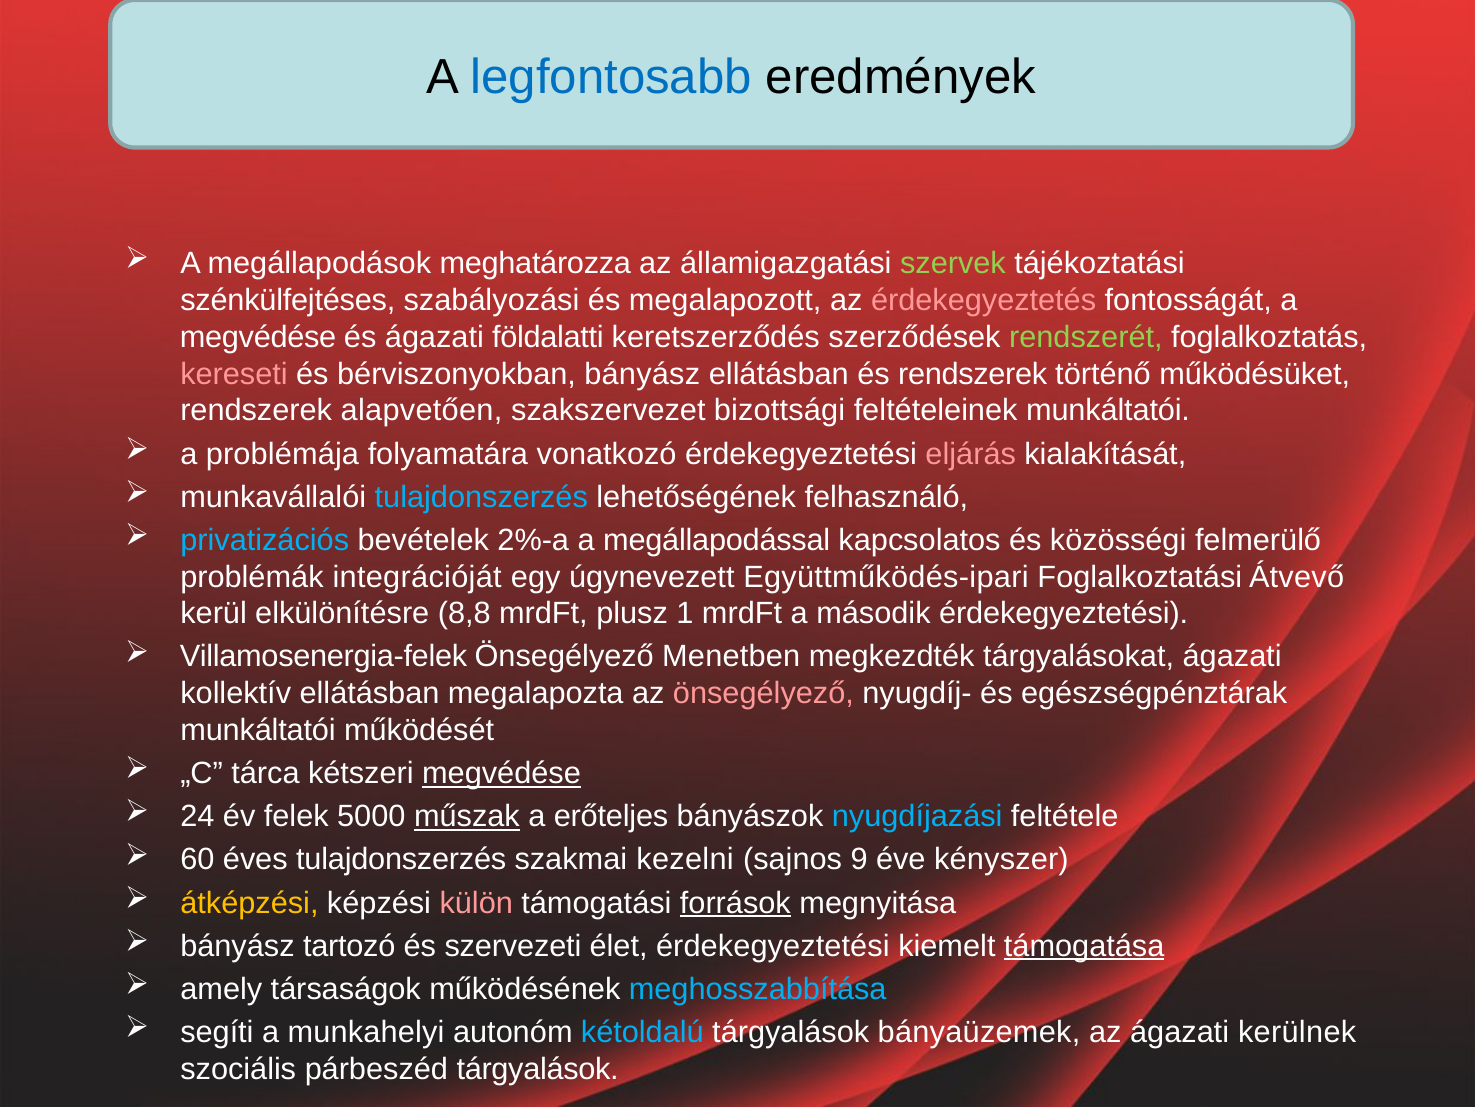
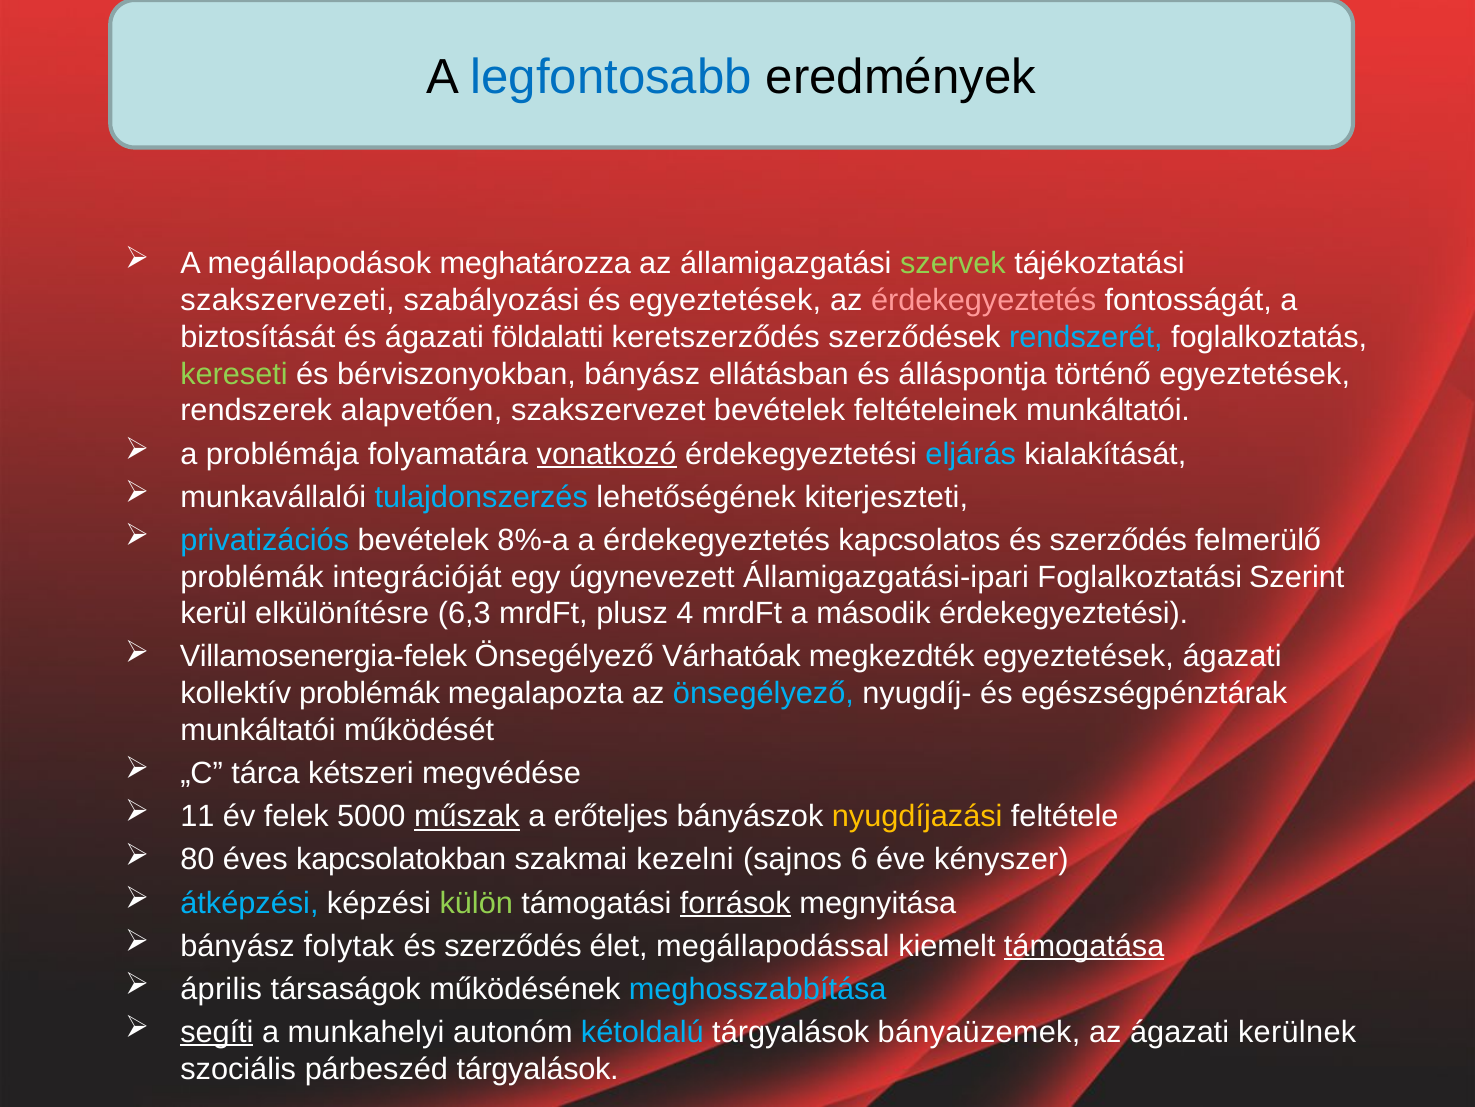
szénkülfejtéses: szénkülfejtéses -> szakszervezeti (288, 300)
és megalapozott: megalapozott -> egyeztetések (725, 300)
megvédése: megvédése -> biztosítását (258, 337)
rendszerét colour: light green -> light blue (1086, 337)
kereseti colour: pink -> light green (234, 374)
és rendszerek: rendszerek -> álláspontja (972, 374)
történő működésüket: működésüket -> egyeztetések (1255, 374)
szakszervezet bizottsági: bizottsági -> bevételek (780, 411)
vonatkozó underline: none -> present (607, 454)
eljárás colour: pink -> light blue (971, 454)
felhasználó: felhasználó -> kiterjeszteti (886, 497)
2%-a: 2%-a -> 8%-a (533, 540)
a megállapodással: megállapodással -> érdekegyeztetés (717, 540)
kapcsolatos és közösségi: közösségi -> szerződés (1118, 540)
Együttműködés-ipari: Együttműködés-ipari -> Államigazgatási-ipari (886, 576)
Átvevő: Átvevő -> Szerint (1297, 576)
8,8: 8,8 -> 6,3 (464, 613)
1: 1 -> 4 (685, 613)
Menetben: Menetben -> Várhatóak (731, 656)
megkezdték tárgyalásokat: tárgyalásokat -> egyeztetések (1078, 656)
kollektív ellátásban: ellátásban -> problémák (370, 693)
önsegélyező colour: pink -> light blue (763, 693)
megvédése underline: present -> none (502, 773)
24: 24 -> 11 (197, 816)
nyugdíjazási colour: light blue -> yellow (917, 816)
60: 60 -> 80 (197, 859)
éves tulajdonszerzés: tulajdonszerzés -> kapcsolatokban (401, 859)
9: 9 -> 6 (859, 859)
átképzési colour: yellow -> light blue (249, 902)
külön colour: pink -> light green (476, 902)
tartozó: tartozó -> folytak (349, 945)
szervezeti: szervezeti -> szerződés (513, 945)
élet érdekegyeztetési: érdekegyeztetési -> megállapodással (773, 945)
amely: amely -> április (221, 988)
segíti underline: none -> present (217, 1031)
